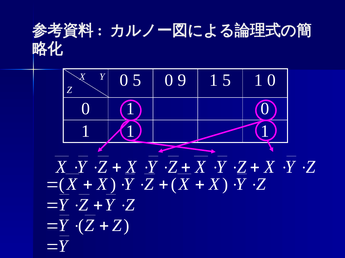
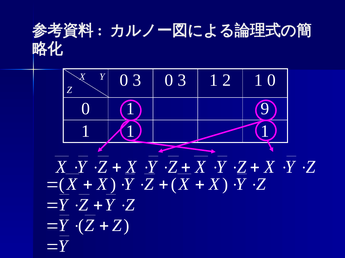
5: 5 -> 3 (137, 80)
9: 9 -> 3 (182, 80)
1 5: 5 -> 2 (227, 80)
0 1 0: 0 -> 9 (265, 109)
